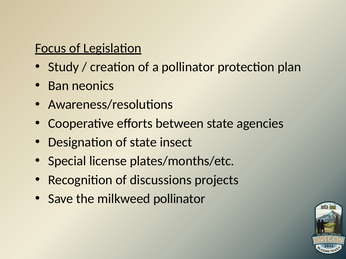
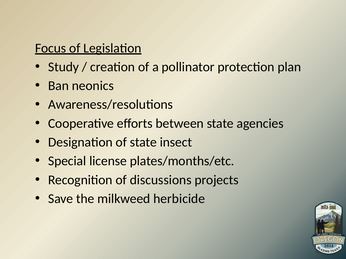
milkweed pollinator: pollinator -> herbicide (179, 199)
